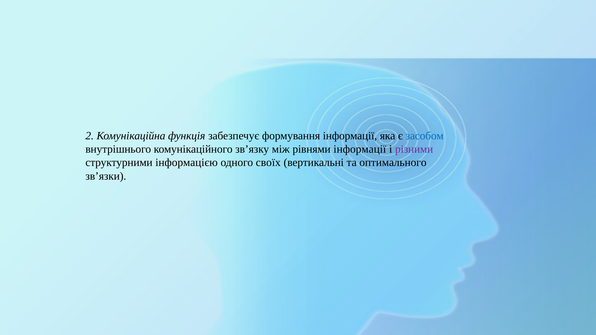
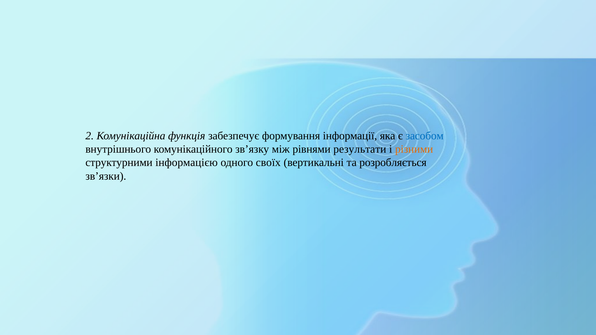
рівнями інформації: інформації -> результати (360, 149)
різними colour: purple -> orange (414, 149)
оптимального: оптимального -> розробляється (393, 163)
